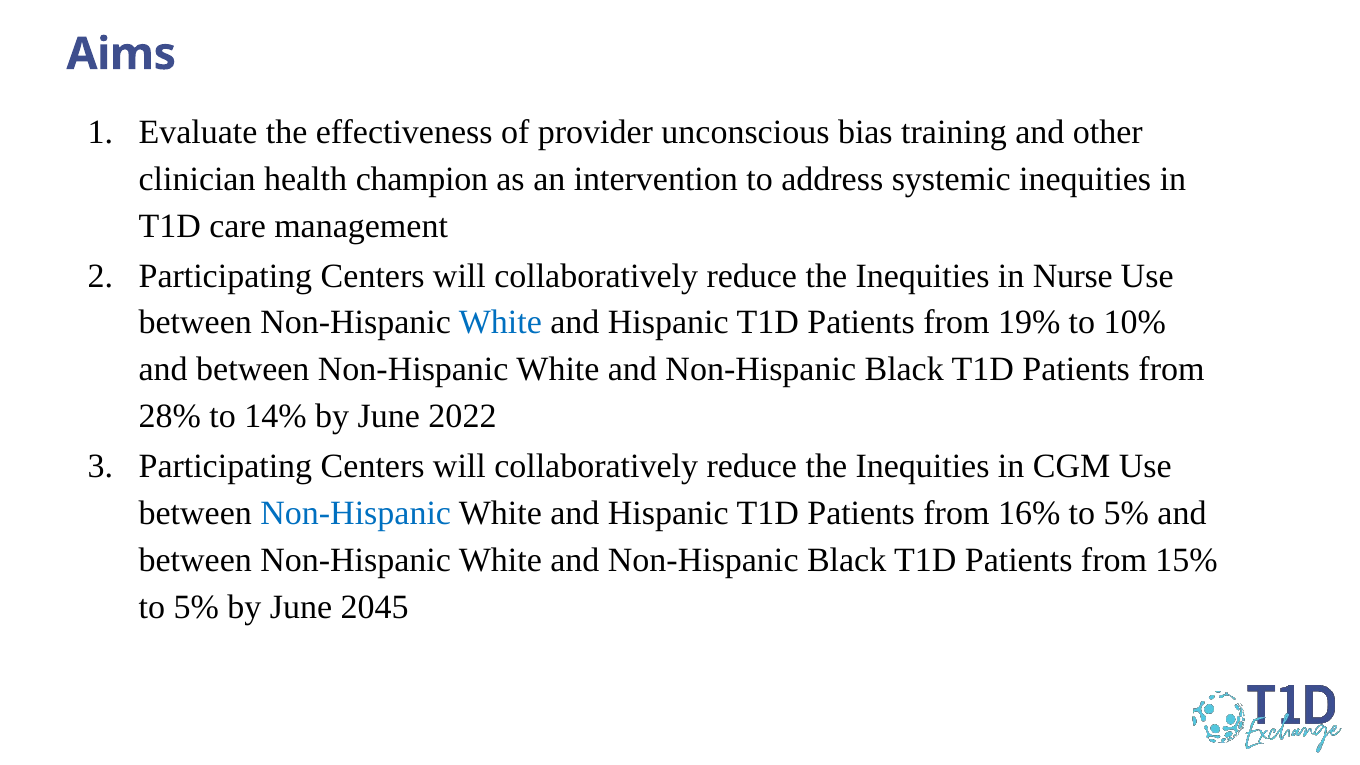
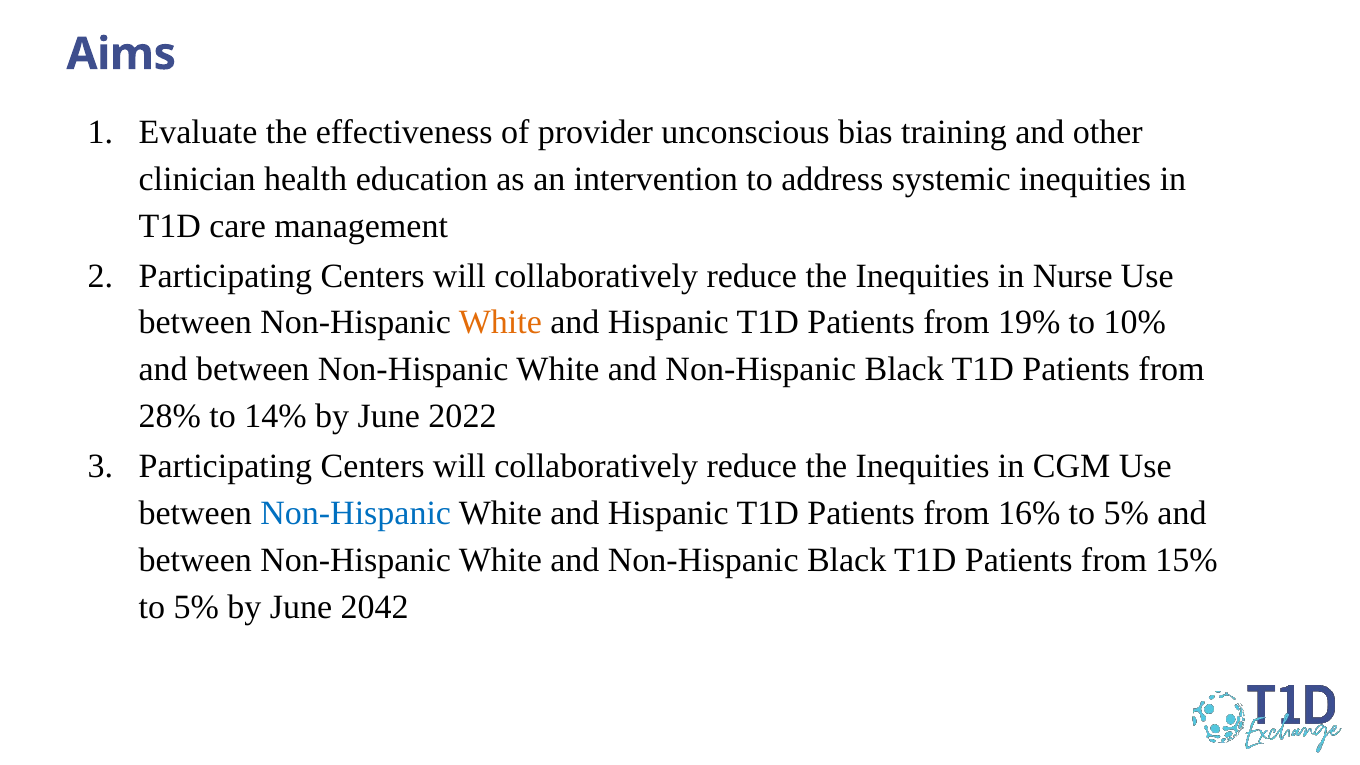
champion: champion -> education (422, 179)
White colour: blue -> orange (500, 323)
2045: 2045 -> 2042 (375, 607)
